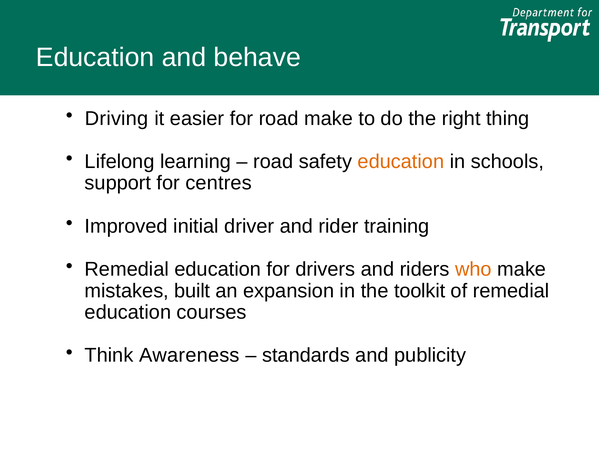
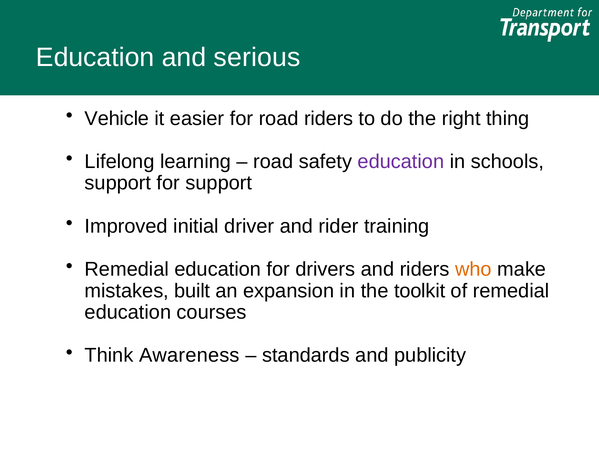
behave: behave -> serious (257, 57)
Driving: Driving -> Vehicle (117, 118)
road make: make -> riders (329, 118)
education colour: orange -> purple (401, 162)
for centres: centres -> support (219, 183)
